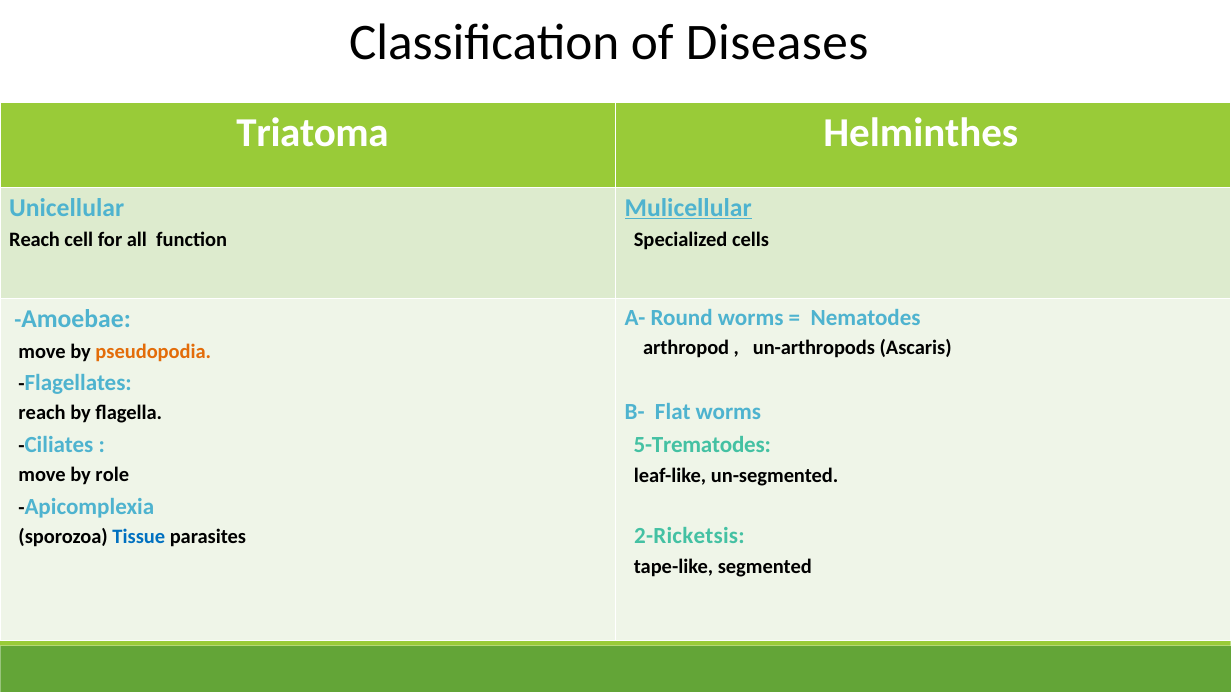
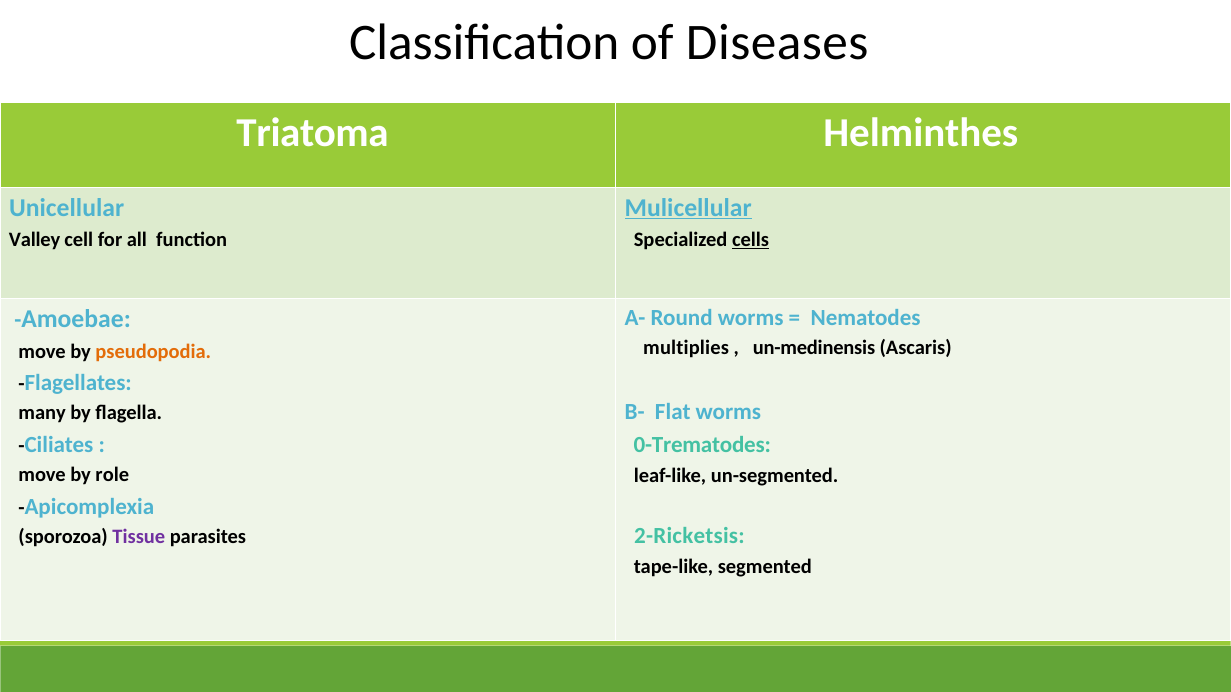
Reach: Reach -> Valley (35, 240)
cells underline: none -> present (751, 240)
arthropod: arthropod -> multiplies (686, 348)
un-arthropods: un-arthropods -> un-medinensis (814, 348)
reach: reach -> many (42, 413)
5-Trematodes: 5-Trematodes -> 0-Trematodes (702, 445)
Tissue colour: blue -> purple (139, 537)
